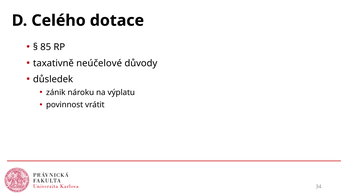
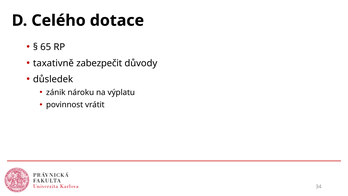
85: 85 -> 65 (46, 47)
neúčelové: neúčelové -> zabezpečit (99, 63)
